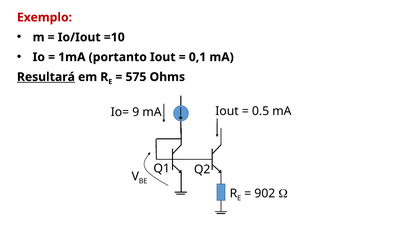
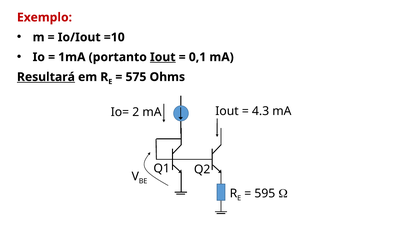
Iout underline: none -> present (163, 57)
0.5: 0.5 -> 4.3 (261, 111)
9: 9 -> 2 (136, 112)
902: 902 -> 595 (265, 194)
